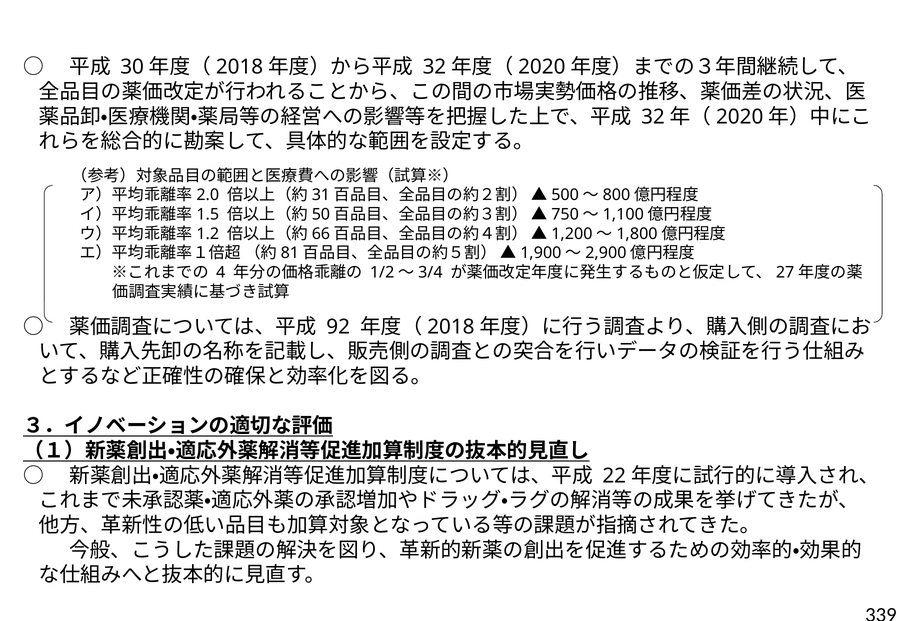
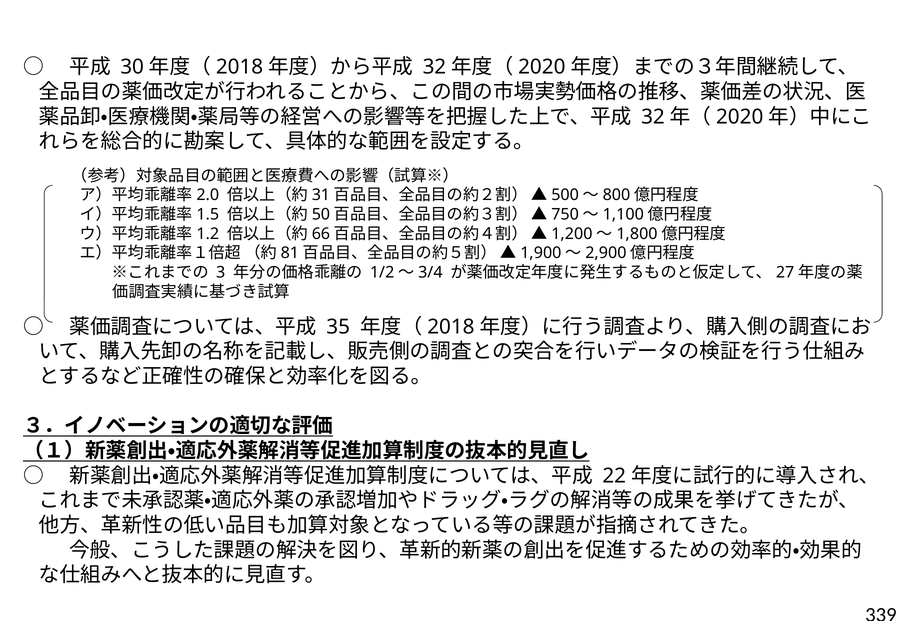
4: 4 -> 3 (221, 272)
92: 92 -> 35 (338, 327)
